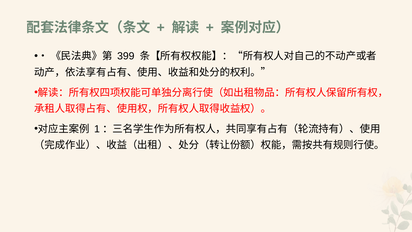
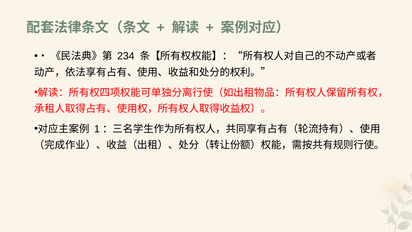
399: 399 -> 234 (126, 56)
